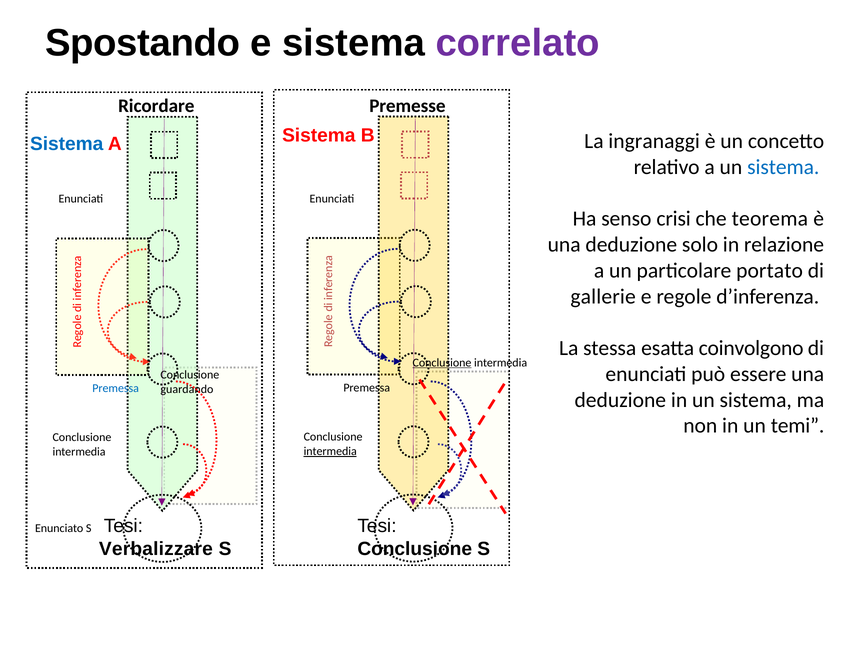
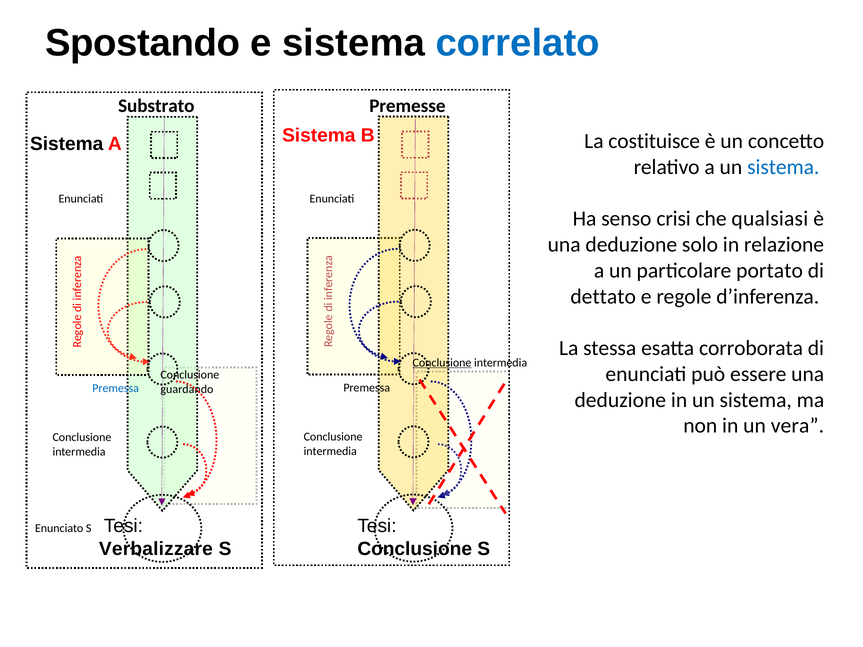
correlato colour: purple -> blue (518, 43)
Ricordare: Ricordare -> Substrato (156, 106)
ingranaggi: ingranaggi -> costituisce (654, 141)
Sistema colour: blue -> black (67, 144)
teorema: teorema -> qualsiasi (770, 219)
gallerie: gallerie -> dettato (603, 297)
coinvolgono: coinvolgono -> corroborata (751, 348)
temi: temi -> vera (797, 426)
intermedia underline: present -> none (330, 451)
